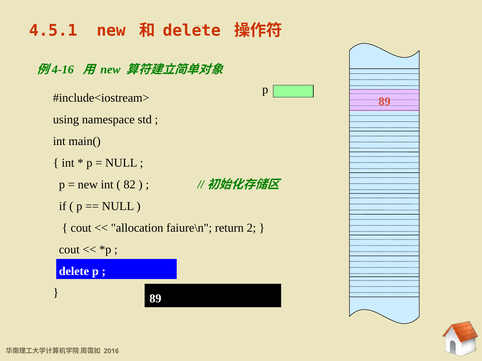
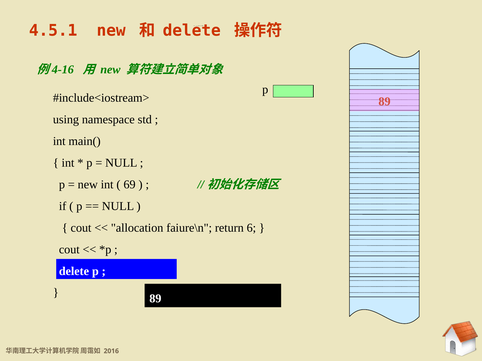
82: 82 -> 69 (130, 185)
2: 2 -> 6 (251, 228)
